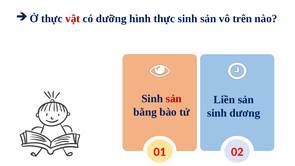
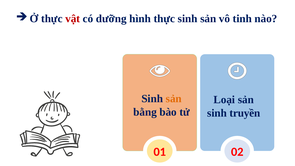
trên: trên -> tinh (242, 19)
sản colour: red -> orange (174, 99)
Liền: Liền -> Loại (224, 100)
dương: dương -> truyền (245, 113)
